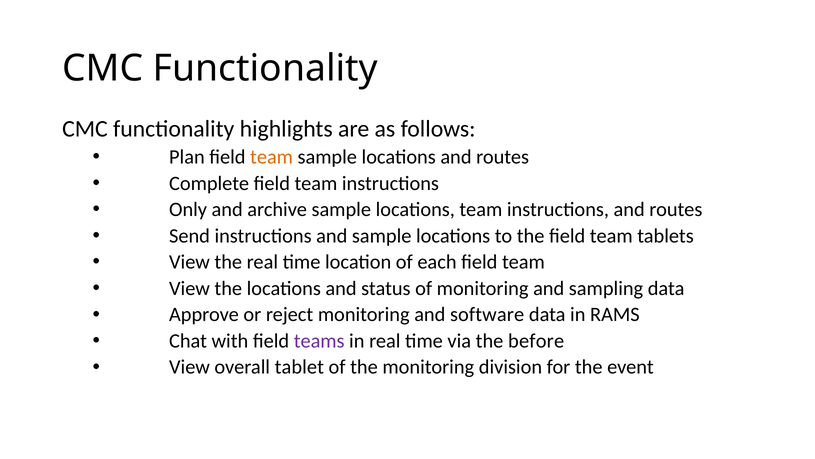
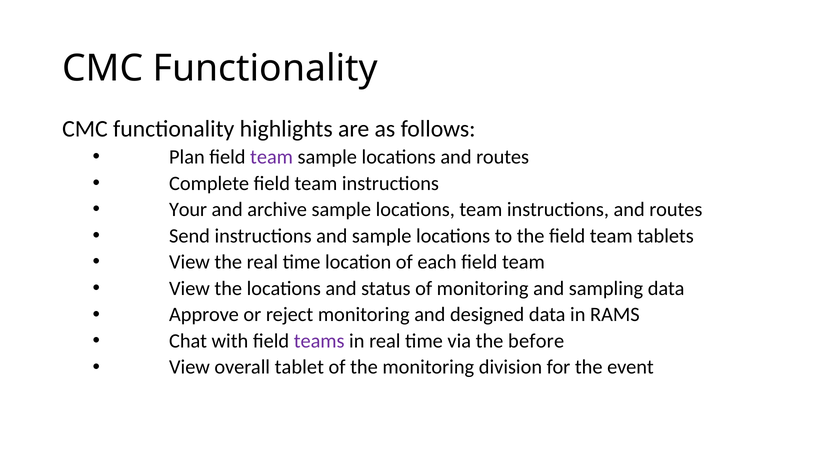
team colour: orange -> purple (272, 157)
Only: Only -> Your (188, 209)
software: software -> designed (487, 314)
